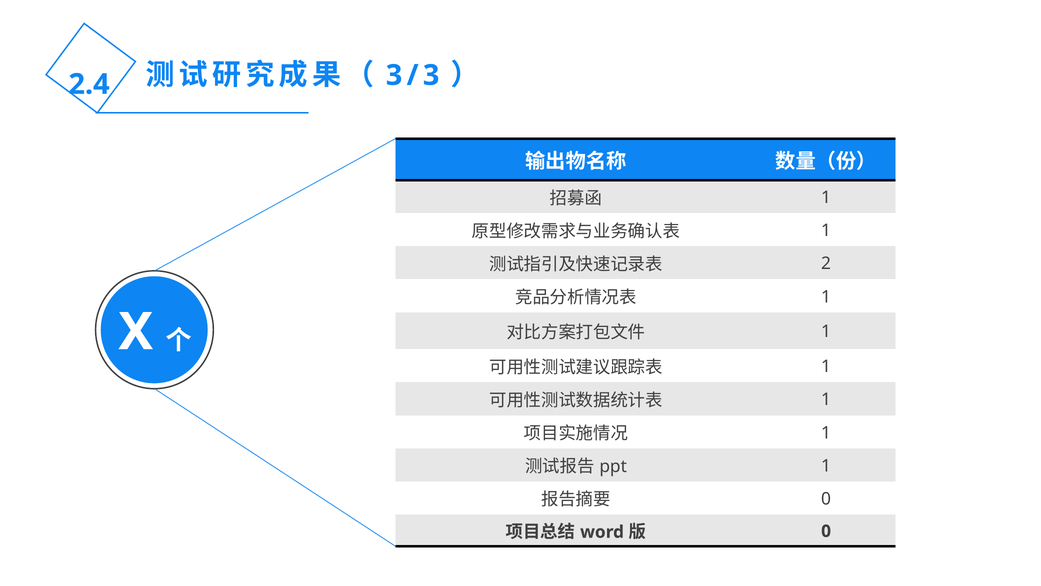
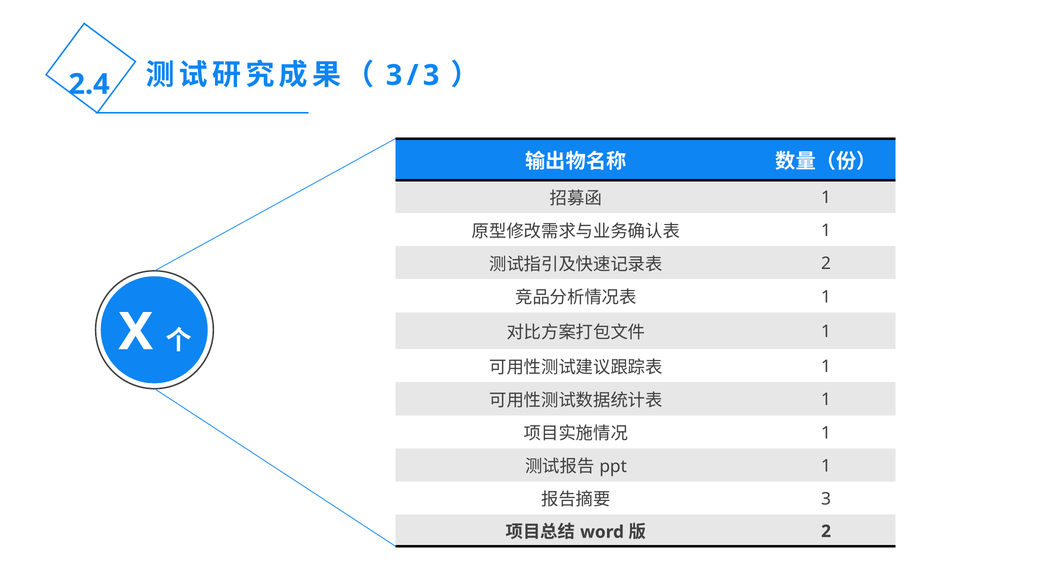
0: 0 -> 3 (826, 499)
0: 0 -> 2 (826, 531)
